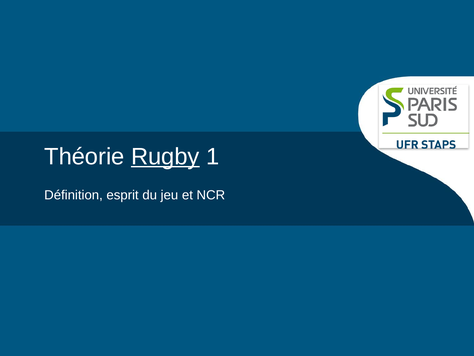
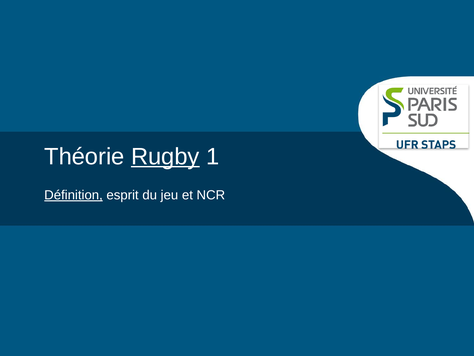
Définition underline: none -> present (74, 195)
